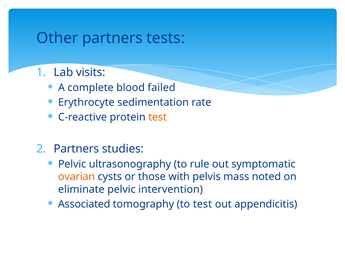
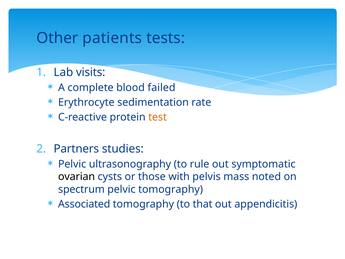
Other partners: partners -> patients (112, 38)
ovarian colour: orange -> black (77, 177)
eliminate: eliminate -> spectrum (81, 189)
pelvic intervention: intervention -> tomography (171, 189)
to test: test -> that (203, 204)
